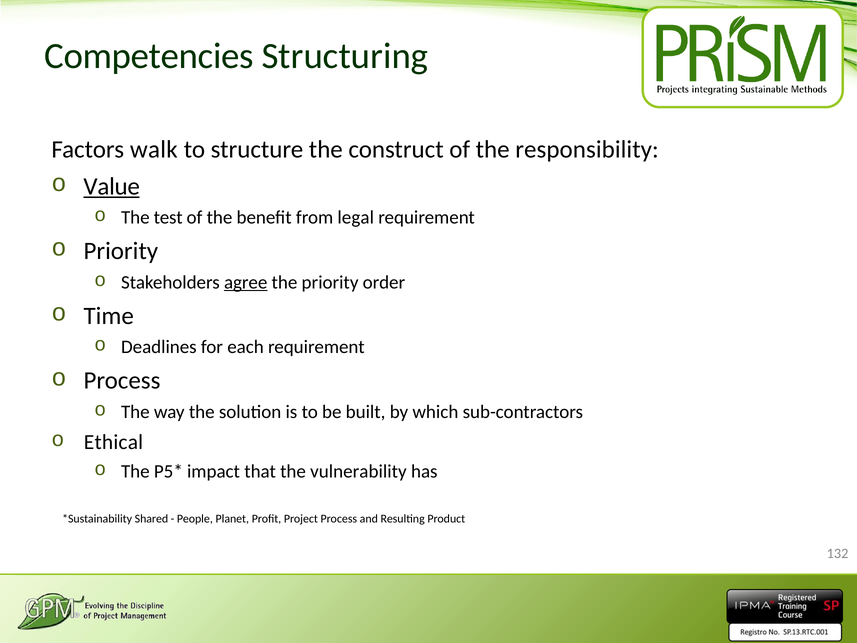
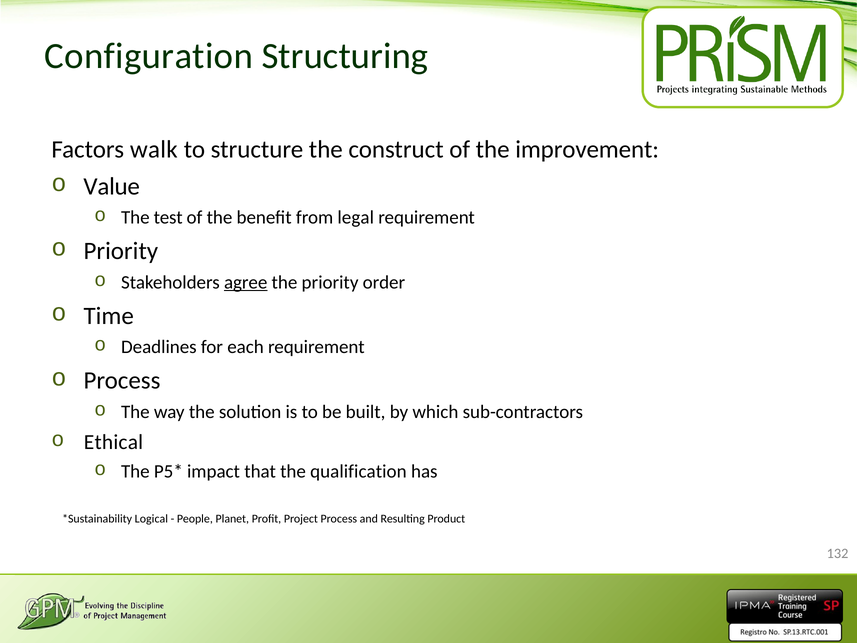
Competencies: Competencies -> Configuration (149, 56)
responsibility: responsibility -> improvement (587, 150)
Value underline: present -> none (112, 186)
vulnerability: vulnerability -> qualification (358, 471)
Shared: Shared -> Logical (151, 519)
